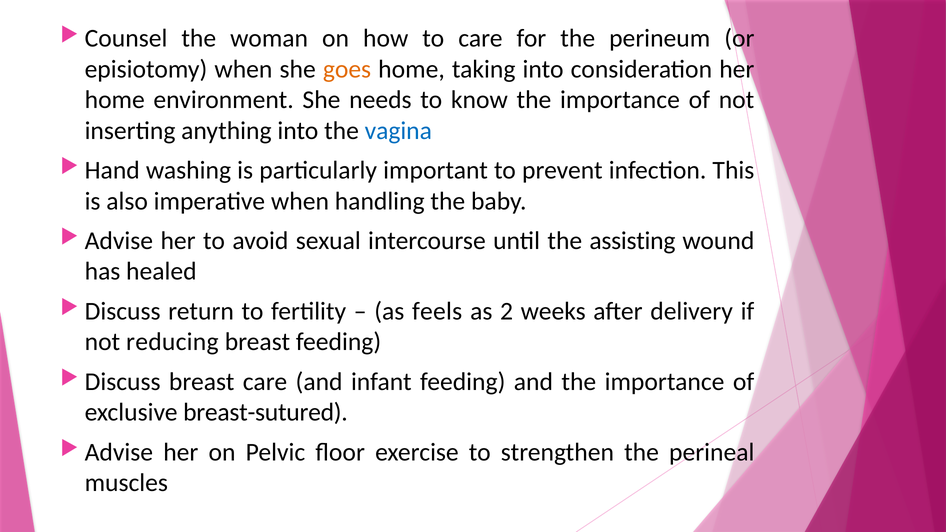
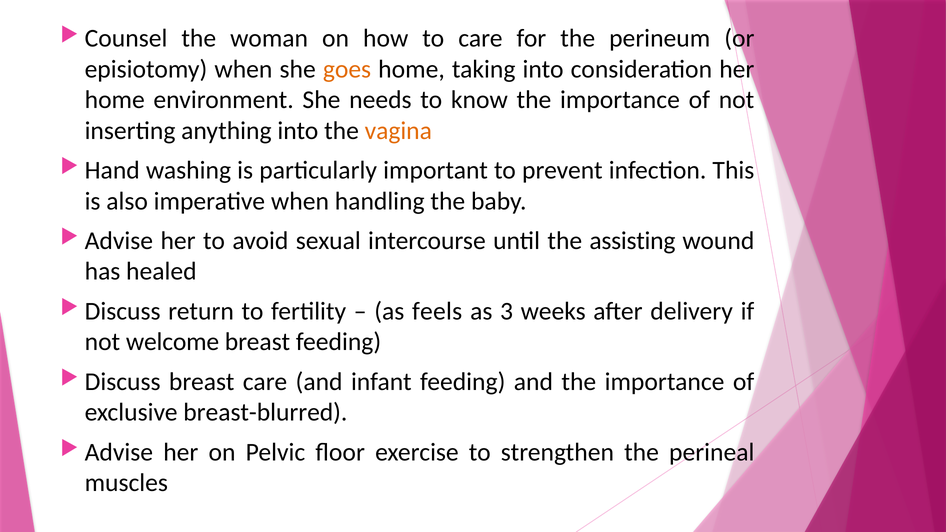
vagina colour: blue -> orange (398, 131)
2: 2 -> 3 (507, 311)
reducing: reducing -> welcome (173, 342)
breast-sutured: breast-sutured -> breast-blurred (265, 413)
